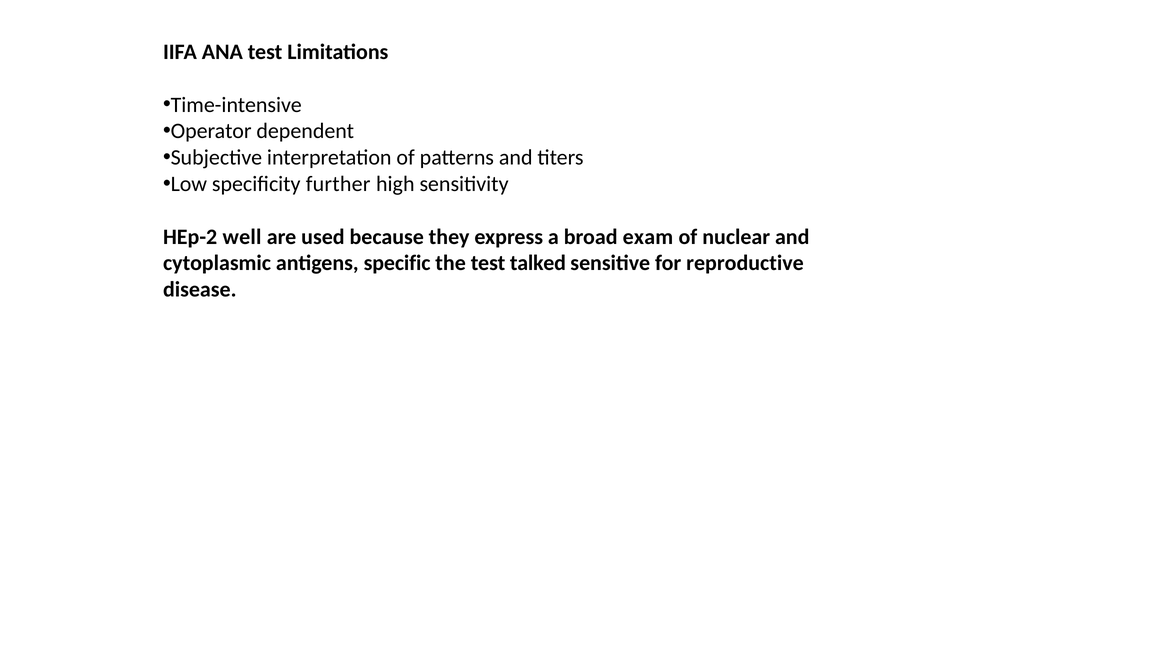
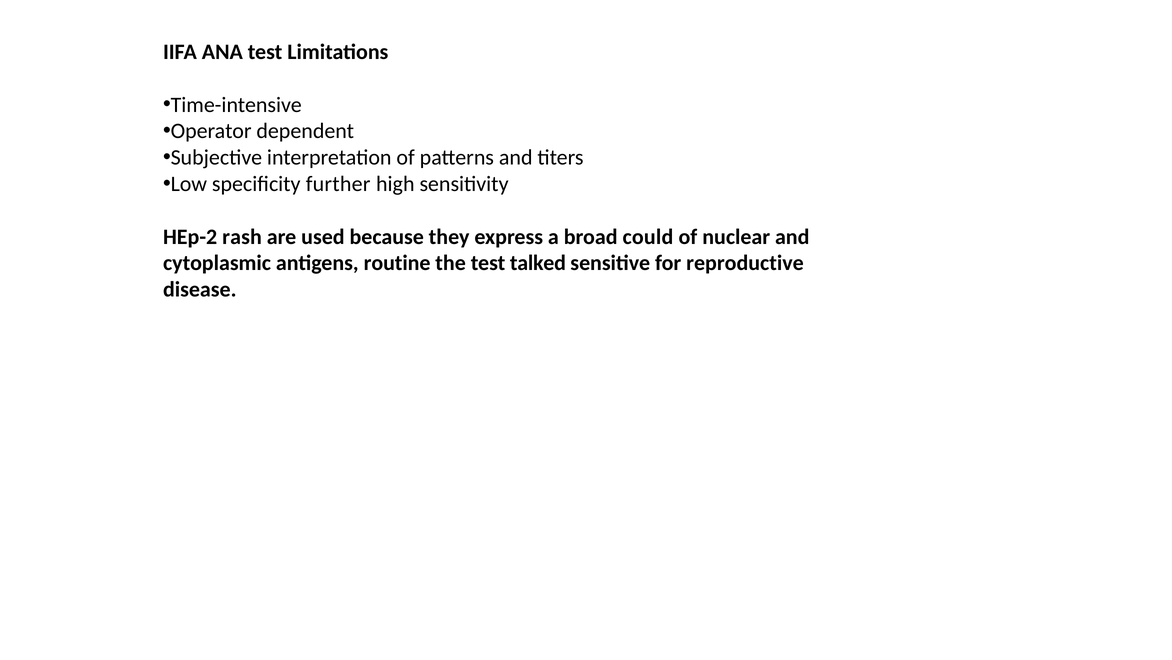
well: well -> rash (242, 236)
exam: exam -> could (648, 236)
specific: specific -> routine (397, 263)
